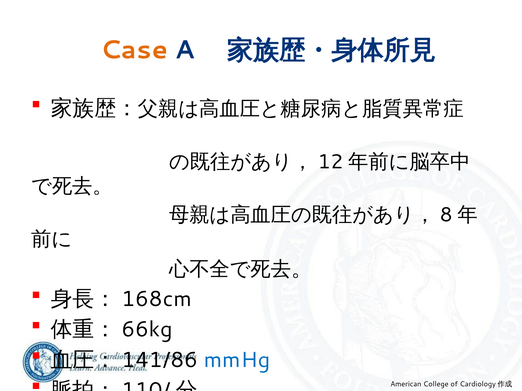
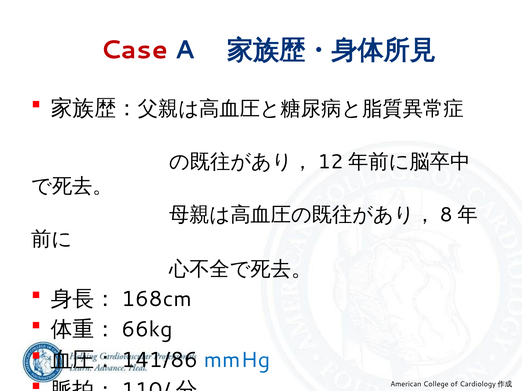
Case colour: orange -> red (134, 50)
